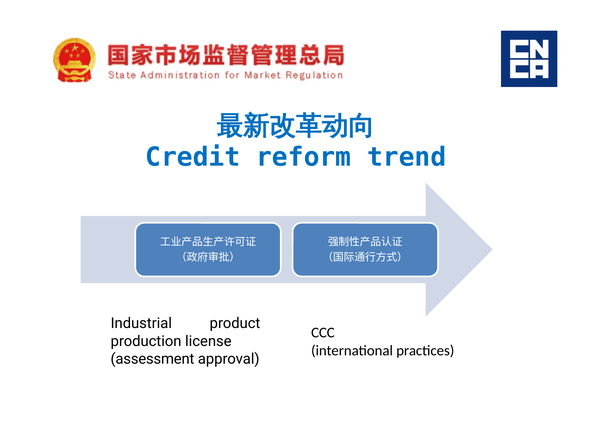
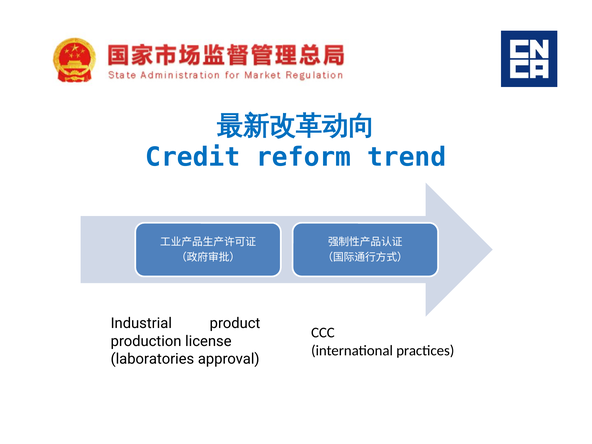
assessment: assessment -> laboratories (152, 359)
